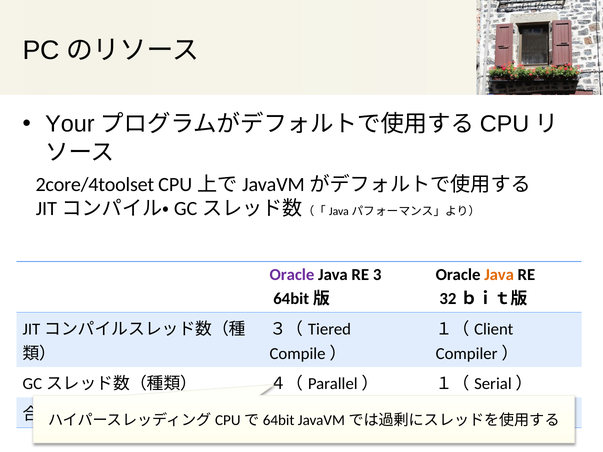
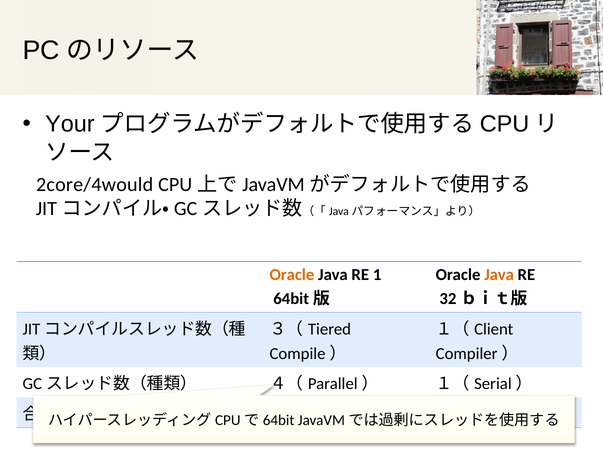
2core/4toolset: 2core/4toolset -> 2core/4would (95, 185)
Oracle colour: purple -> orange (292, 275)
3: 3 -> 1 (377, 275)
